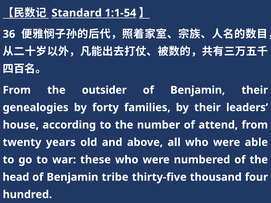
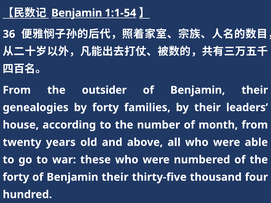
Standard: Standard -> Benjamin (77, 13)
attend: attend -> month (218, 125)
head: head -> forty (16, 177)
tribe: tribe -> their (115, 177)
